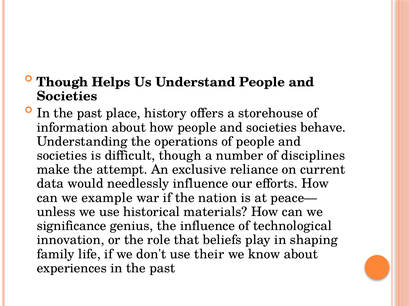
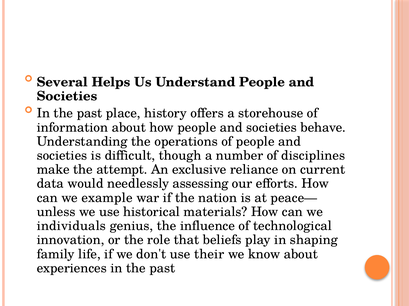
Though: Though -> Several (62, 82)
needlessly influence: influence -> assessing (201, 184)
significance: significance -> individuals (71, 226)
